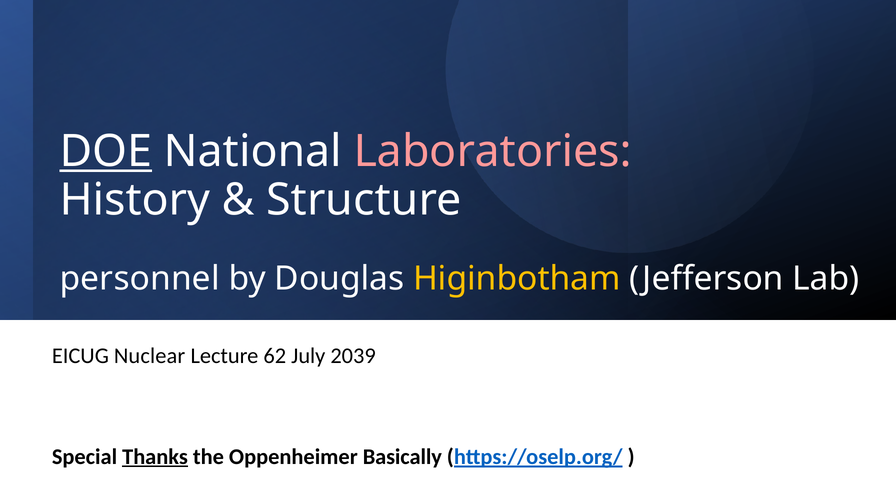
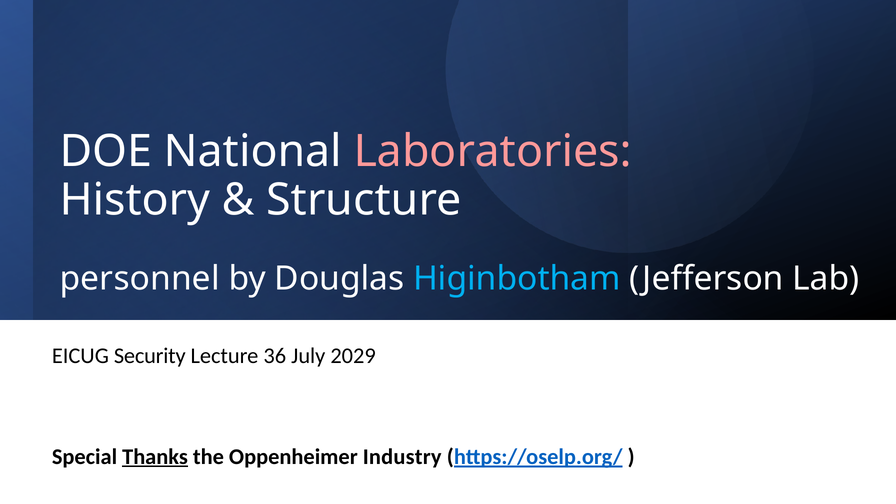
DOE underline: present -> none (106, 151)
Higinbotham colour: yellow -> light blue (517, 279)
Nuclear: Nuclear -> Security (150, 356)
62: 62 -> 36 (275, 356)
2039: 2039 -> 2029 (353, 356)
Basically: Basically -> Industry (402, 457)
